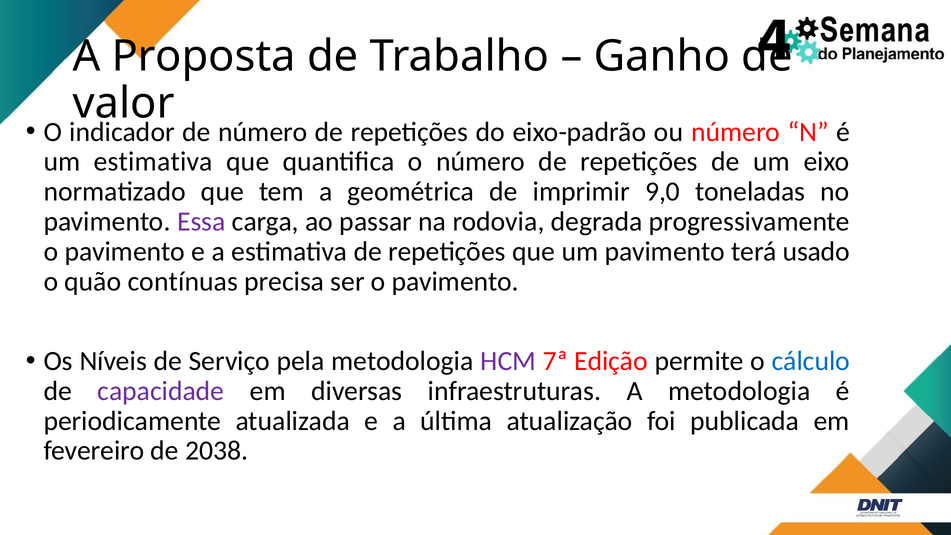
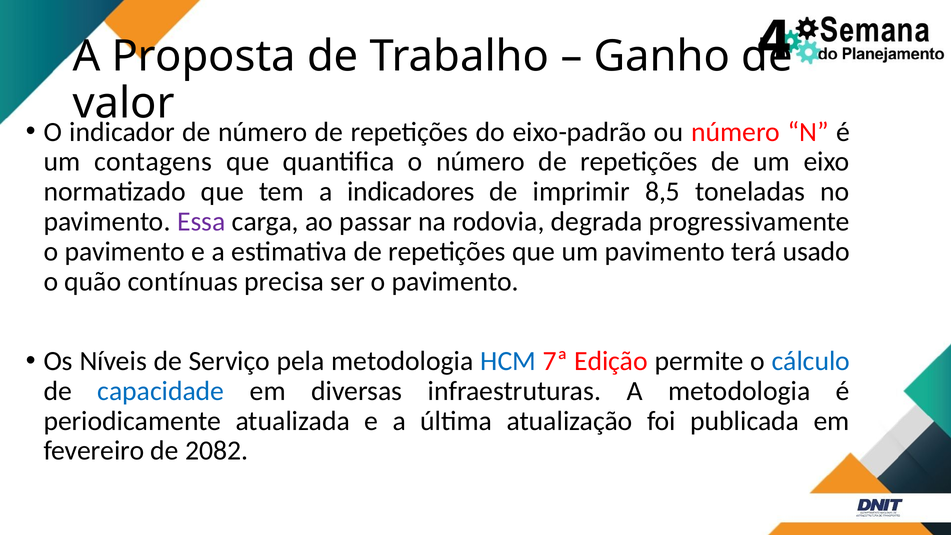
um estimativa: estimativa -> contagens (153, 162)
geométrica: geométrica -> indicadores (411, 192)
9,0: 9,0 -> 8,5 (663, 192)
HCM colour: purple -> blue (508, 361)
capacidade colour: purple -> blue (161, 391)
2038: 2038 -> 2082 (217, 451)
